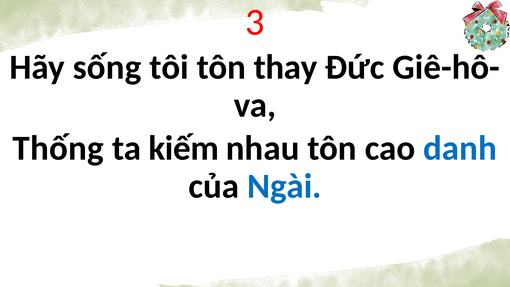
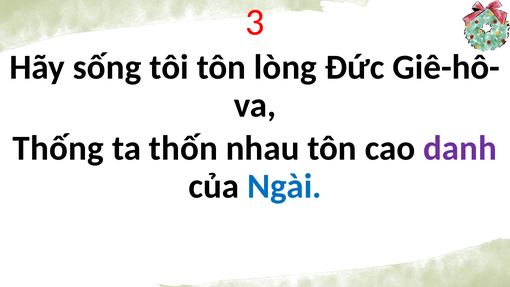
thay: thay -> lòng (285, 67)
kiếm: kiếm -> thốn (183, 148)
danh colour: blue -> purple (460, 148)
